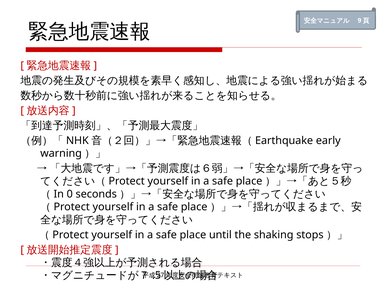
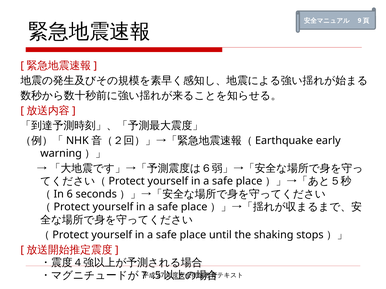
0: 0 -> 6 (70, 194)
